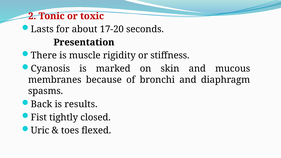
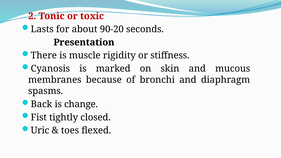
17-20: 17-20 -> 90-20 (112, 29)
results: results -> change (81, 104)
